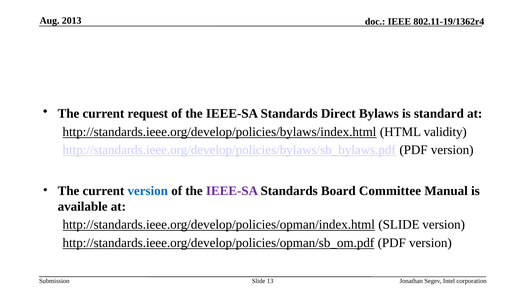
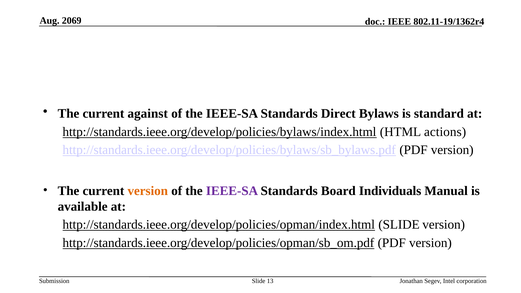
2013: 2013 -> 2069 (72, 21)
request: request -> against (148, 114)
validity: validity -> actions (445, 132)
version colour: blue -> orange (148, 191)
Committee: Committee -> Individuals (390, 191)
